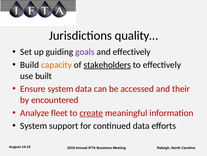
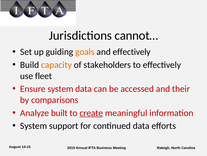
quality…: quality… -> cannot… (136, 35)
goals colour: purple -> orange (85, 52)
stakeholders underline: present -> none (107, 65)
built: built -> fleet (44, 76)
encountered: encountered -> comparisons (55, 100)
fleet: fleet -> built (59, 112)
